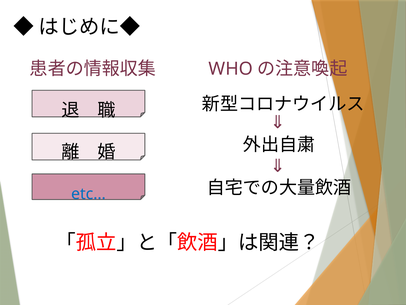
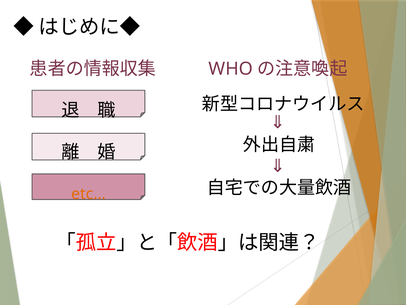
etc… colour: blue -> orange (88, 194)
